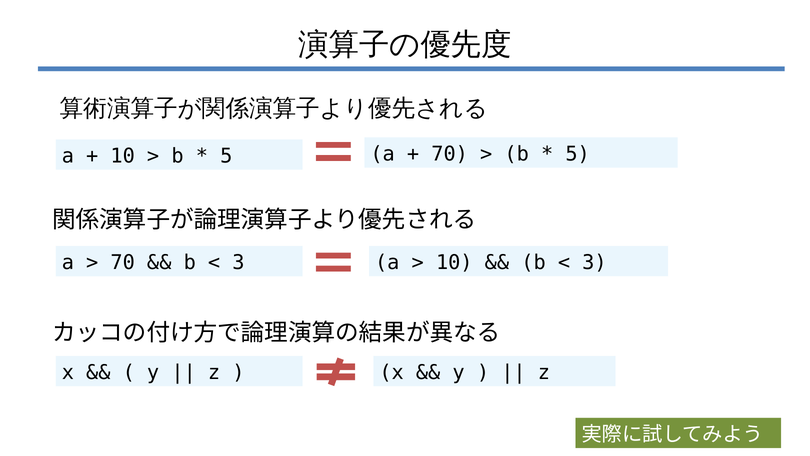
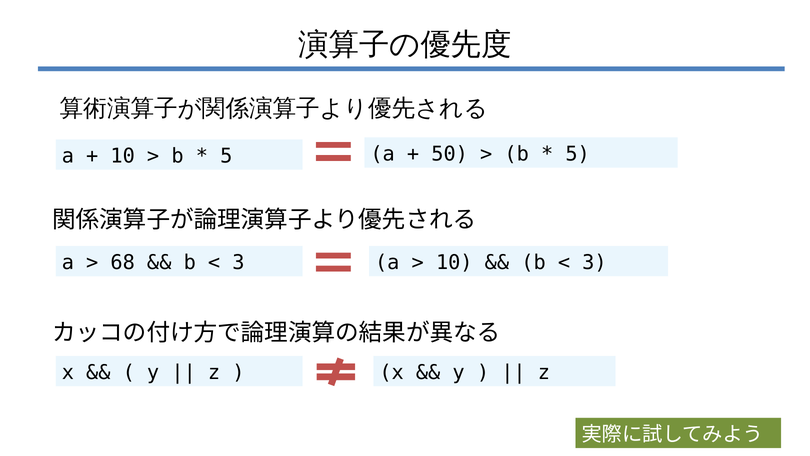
70: 70 -> 50 (450, 154)
70: 70 -> 68 (123, 262)
